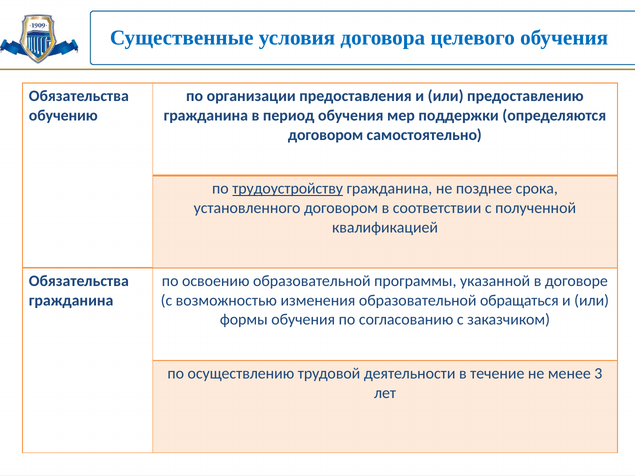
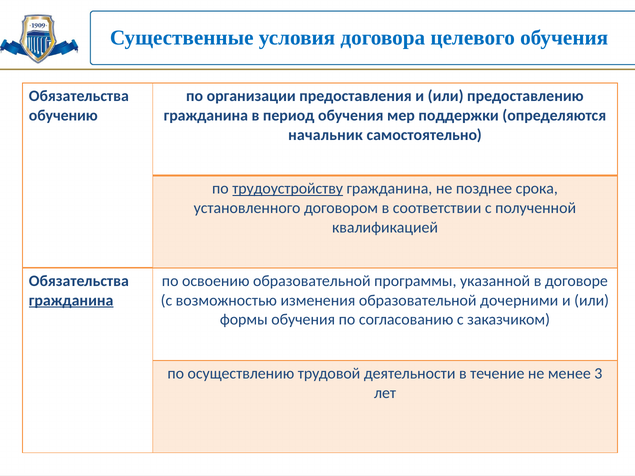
договором: договором -> начальник (325, 135)
гражданина underline: none -> present (71, 301)
обращаться: обращаться -> дочерними (519, 301)
